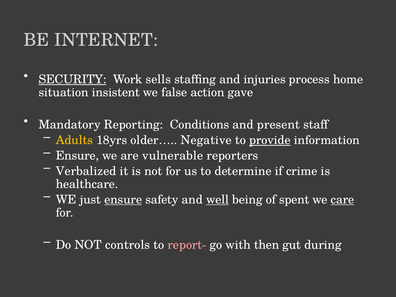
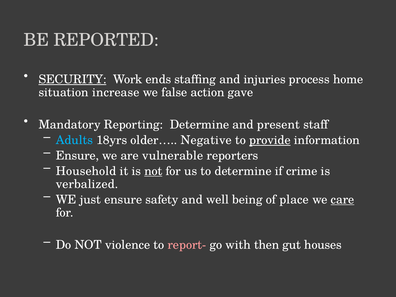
INTERNET: INTERNET -> REPORTED (106, 40)
sells: sells -> ends (158, 79)
insistent: insistent -> increase (116, 92)
Reporting Conditions: Conditions -> Determine (199, 125)
Adults colour: yellow -> light blue (74, 140)
Verbalized: Verbalized -> Household (86, 171)
not underline: none -> present (153, 171)
healthcare: healthcare -> verbalized (87, 184)
ensure underline: present -> none (123, 200)
well underline: present -> none (217, 200)
spent: spent -> place (294, 200)
controls: controls -> violence (128, 245)
during: during -> houses (323, 245)
